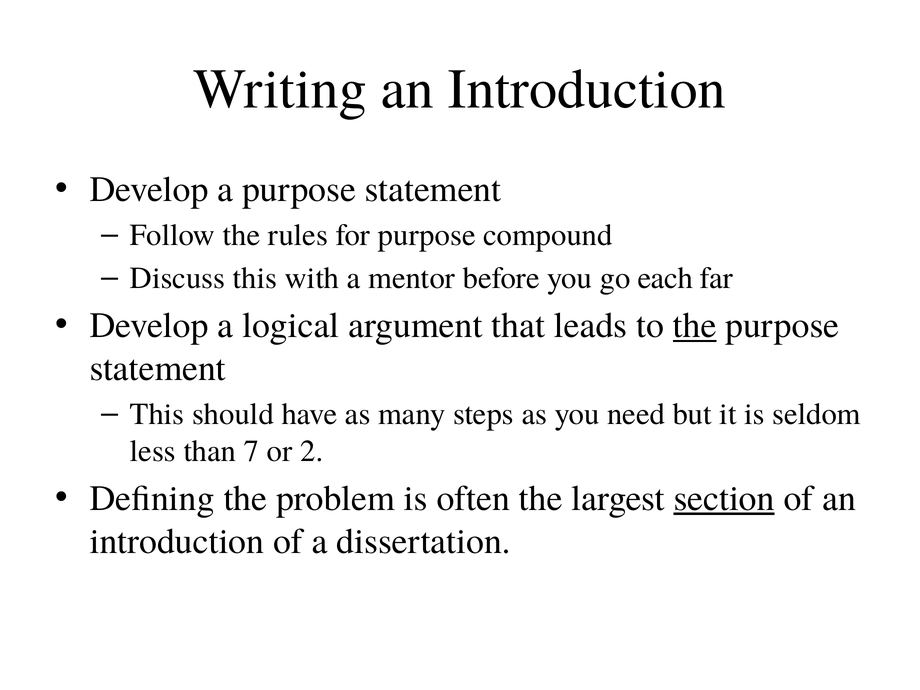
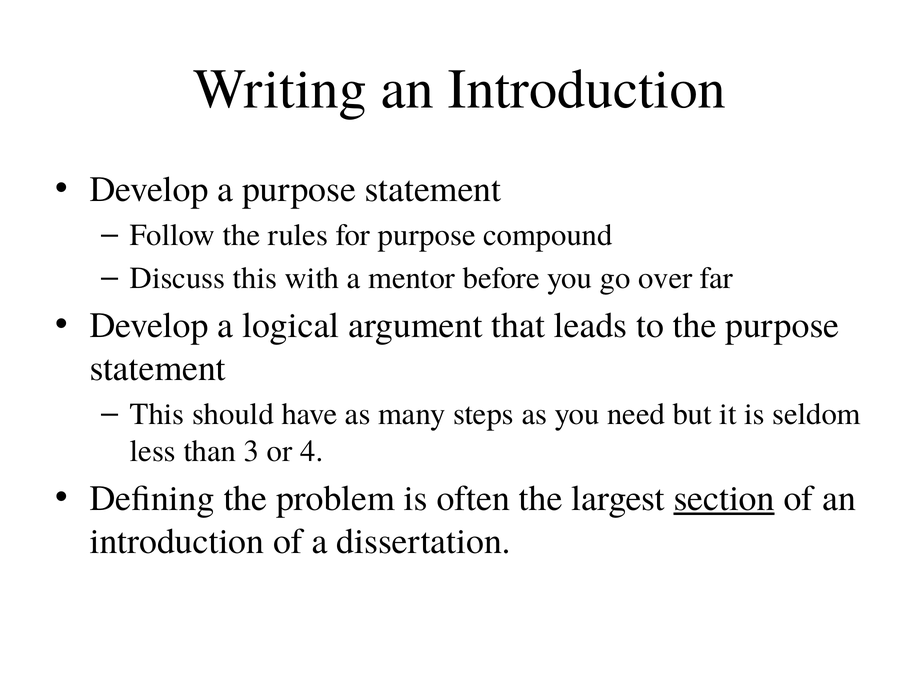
each: each -> over (665, 278)
the underline: present -> none (695, 326)
7: 7 -> 3 (252, 451)
2: 2 -> 4 (312, 451)
